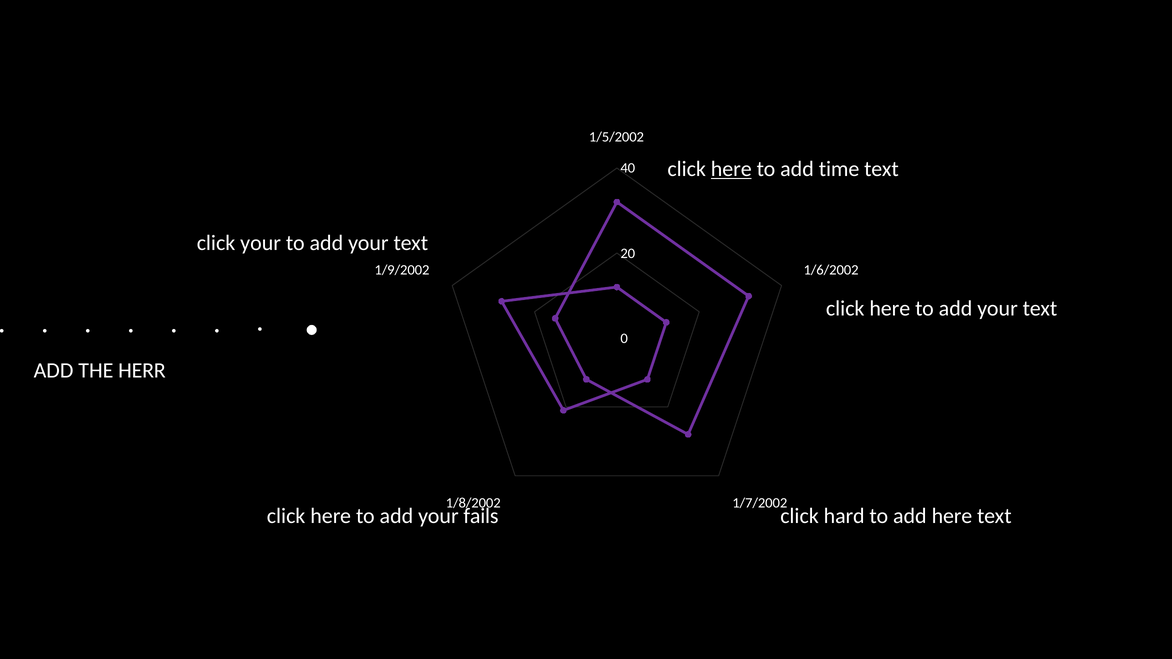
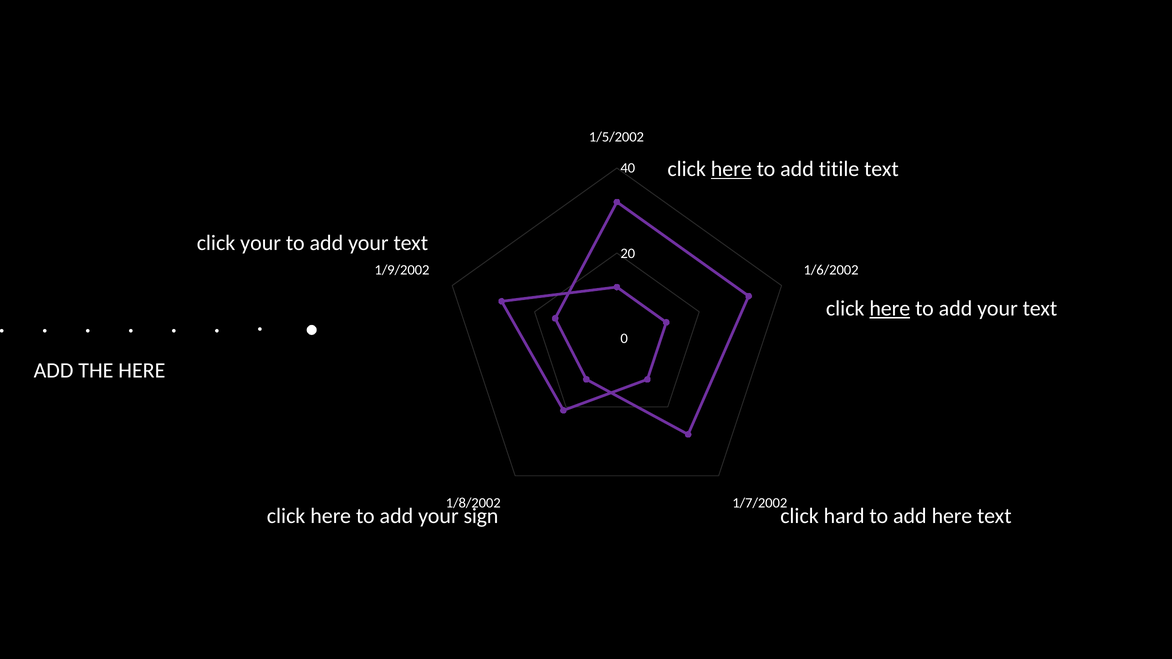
time: time -> titile (839, 169)
here underline: none -> present (890, 309)
THE HERR: HERR -> HERE (142, 371)
fails: fails -> sign (481, 516)
